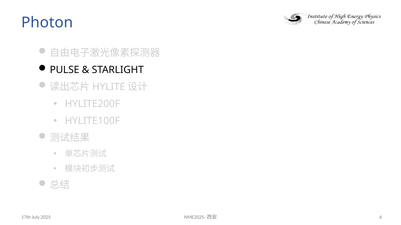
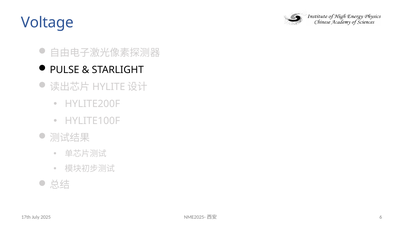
Photon: Photon -> Voltage (47, 22)
